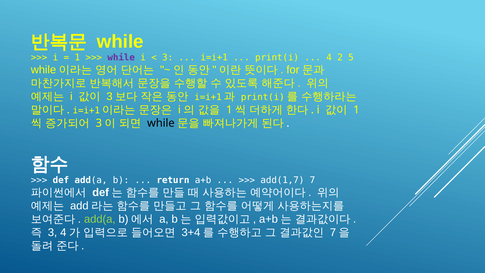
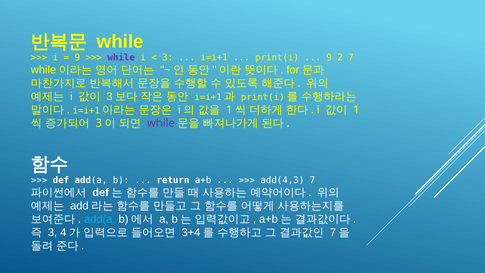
1: 1 -> 9 (77, 58)
4: 4 -> 9 (329, 58)
2 5: 5 -> 7 (351, 58)
while colour: black -> purple (161, 123)
add(1,7: add(1,7 -> add(4,3 (282, 180)
add(a colour: light green -> light blue (100, 219)
